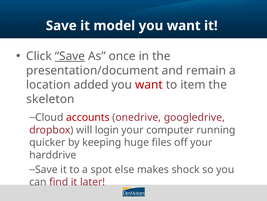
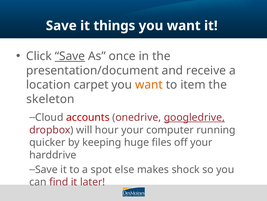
model: model -> things (114, 26)
remain: remain -> receive (206, 70)
added: added -> carpet (91, 84)
want colour: red -> orange (149, 84)
googledrive underline: none -> present (194, 117)
login: login -> hour (107, 130)
